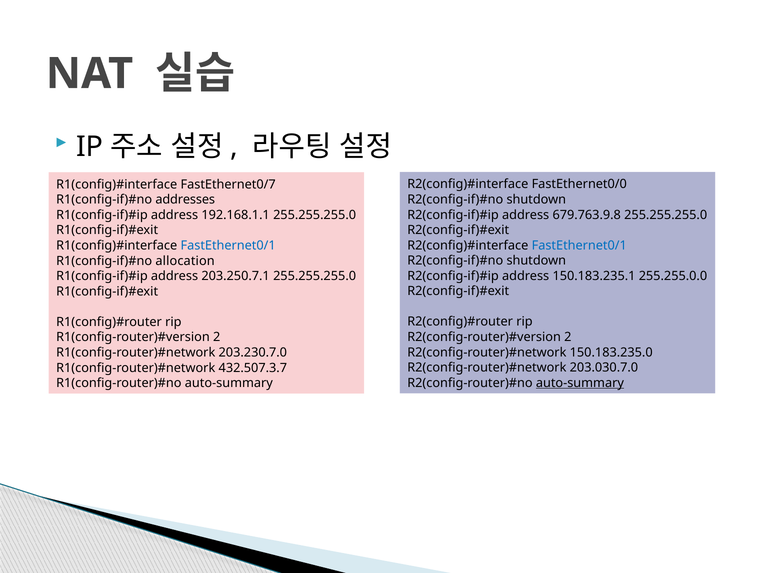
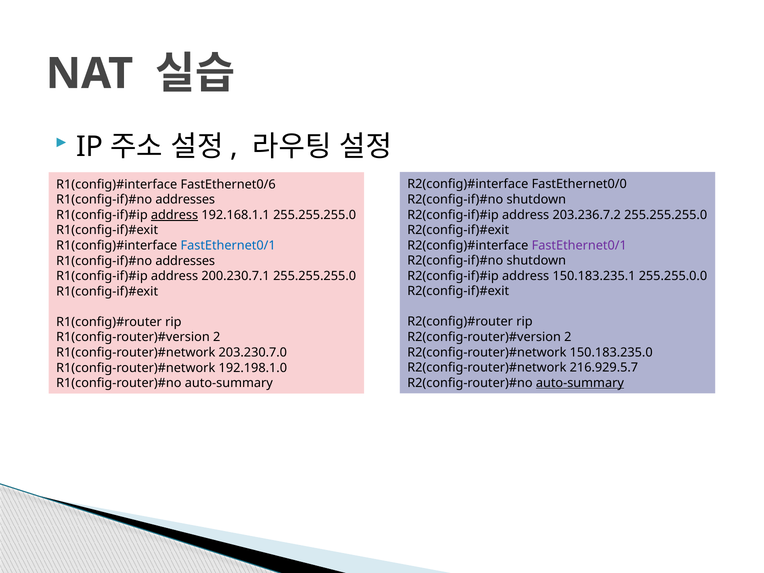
FastEthernet0/7: FastEthernet0/7 -> FastEthernet0/6 (228, 184)
679.763.9.8: 679.763.9.8 -> 203.236.7.2 (587, 215)
address underline: none -> present (175, 215)
FastEthernet0/1 colour: blue -> purple (579, 245)
allocation: allocation -> addresses (185, 261)
203.250.7.1: 203.250.7.1 -> 200.230.7.1 (236, 276)
203.030.7.0: 203.030.7.0 -> 216.929.5.7 (604, 368)
432.507.3.7: 432.507.3.7 -> 192.198.1.0 (253, 368)
